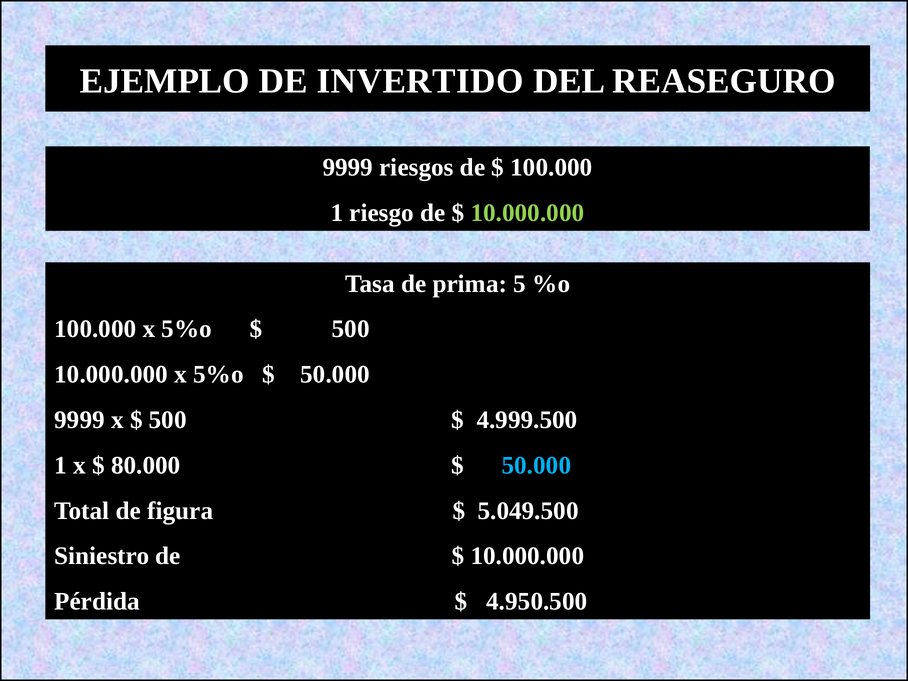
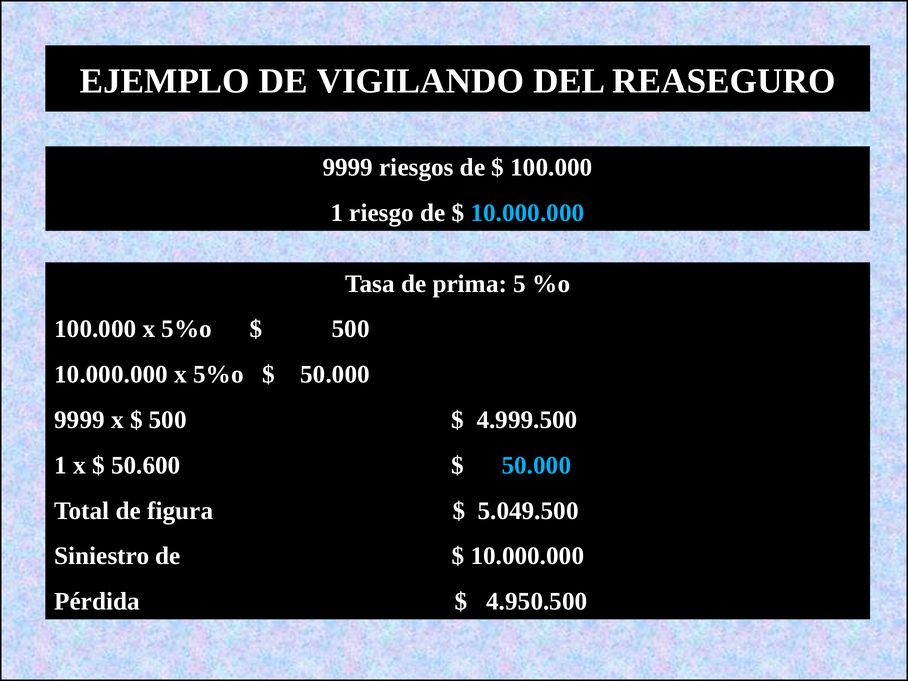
INVERTIDO: INVERTIDO -> VIGILANDO (420, 81)
10.000.000 colour: light green -> light blue (527, 213)
80.000: 80.000 -> 50.600 (146, 465)
